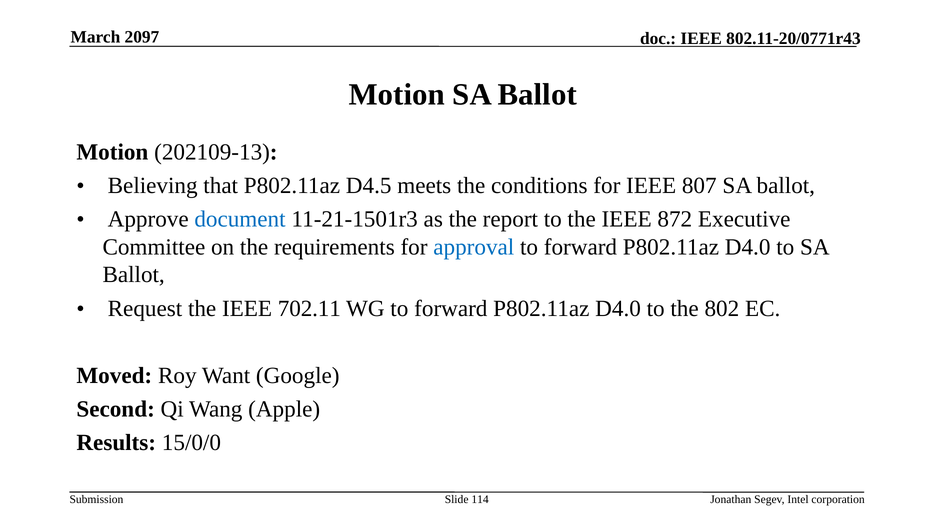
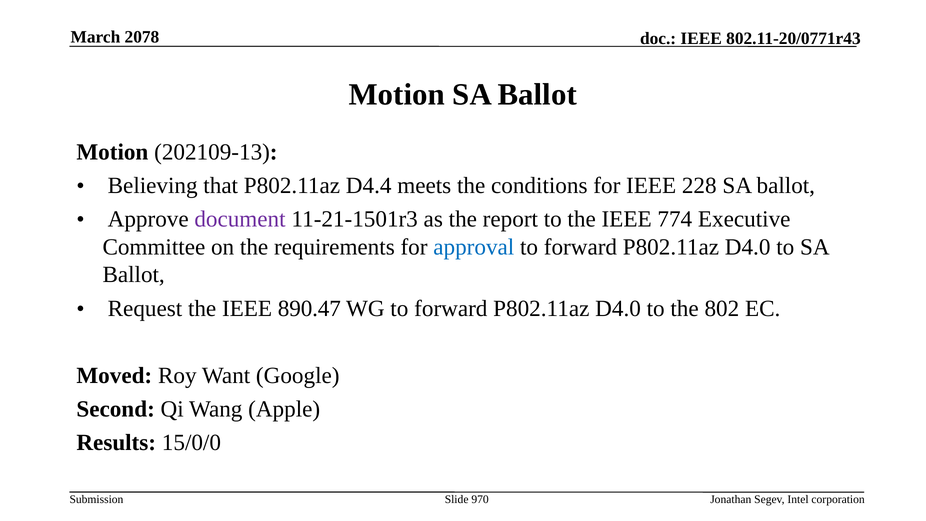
2097: 2097 -> 2078 (142, 37)
D4.5: D4.5 -> D4.4 (369, 186)
807: 807 -> 228 (699, 186)
document colour: blue -> purple (240, 219)
872: 872 -> 774 (675, 219)
702.11: 702.11 -> 890.47 (309, 308)
114: 114 -> 970 (480, 500)
